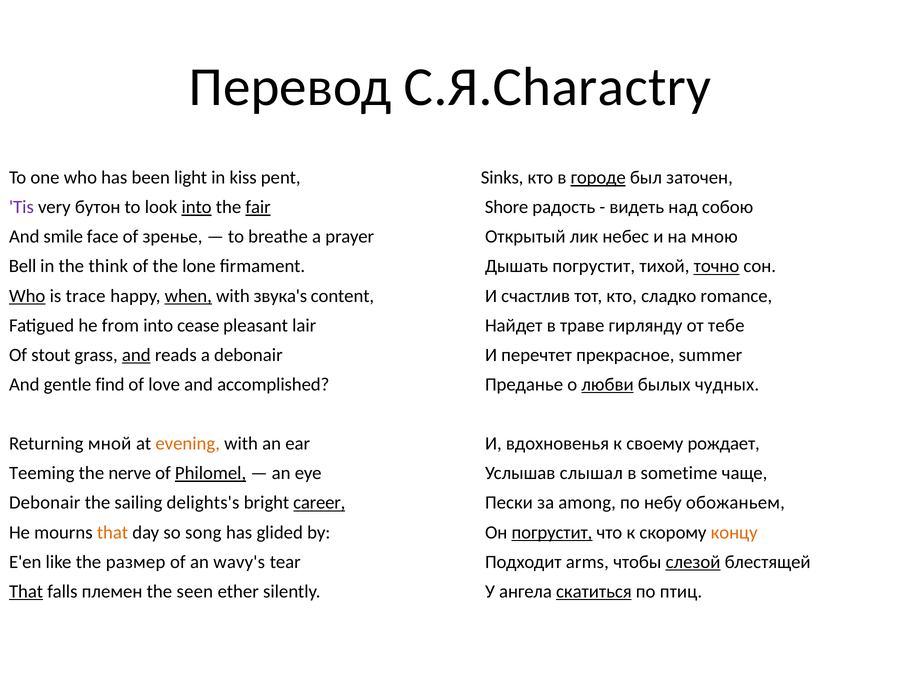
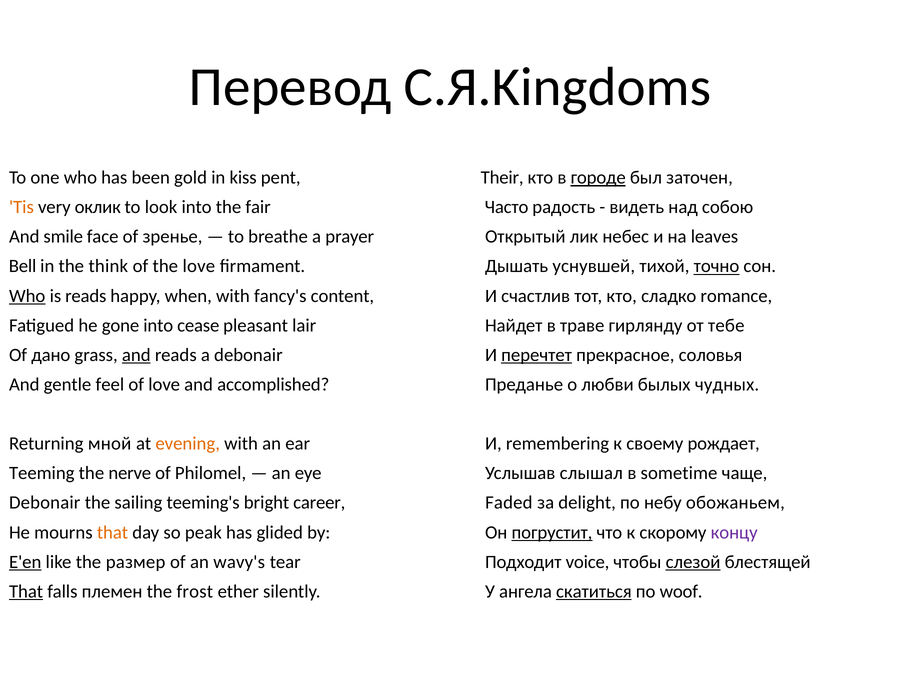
С.Я.Charactry: С.Я.Charactry -> С.Я.Kingdoms (558, 87)
light: light -> gold (191, 178)
Sinks: Sinks -> Their (502, 178)
Tis colour: purple -> orange (21, 207)
бутон: бутон -> оклик (98, 207)
into underline: present -> none (197, 207)
fair underline: present -> none (258, 207)
Shore: Shore -> Часто (507, 207)
мною: мною -> leaves (714, 237)
the lone: lone -> love (199, 266)
Дышать погрустит: погрустит -> уснувшей (594, 266)
is trace: trace -> reads (86, 296)
when underline: present -> none (188, 296)
звука's: звука's -> fancy's (280, 296)
from: from -> gone (121, 325)
stout: stout -> дано (51, 355)
перечтет underline: none -> present (537, 355)
summer: summer -> соловья (711, 355)
find: find -> feel (110, 384)
любви underline: present -> none (608, 384)
вдохновенья: вдохновенья -> remembering (558, 443)
Philomel underline: present -> none (211, 473)
delights's: delights's -> teeming's (203, 503)
career underline: present -> none (319, 503)
Пески: Пески -> Faded (509, 503)
among: among -> delight (587, 503)
song: song -> peak (203, 532)
концу colour: orange -> purple (734, 532)
E'en underline: none -> present (25, 562)
arms: arms -> voice (588, 562)
seen: seen -> frost (195, 591)
птиц: птиц -> woof (681, 591)
